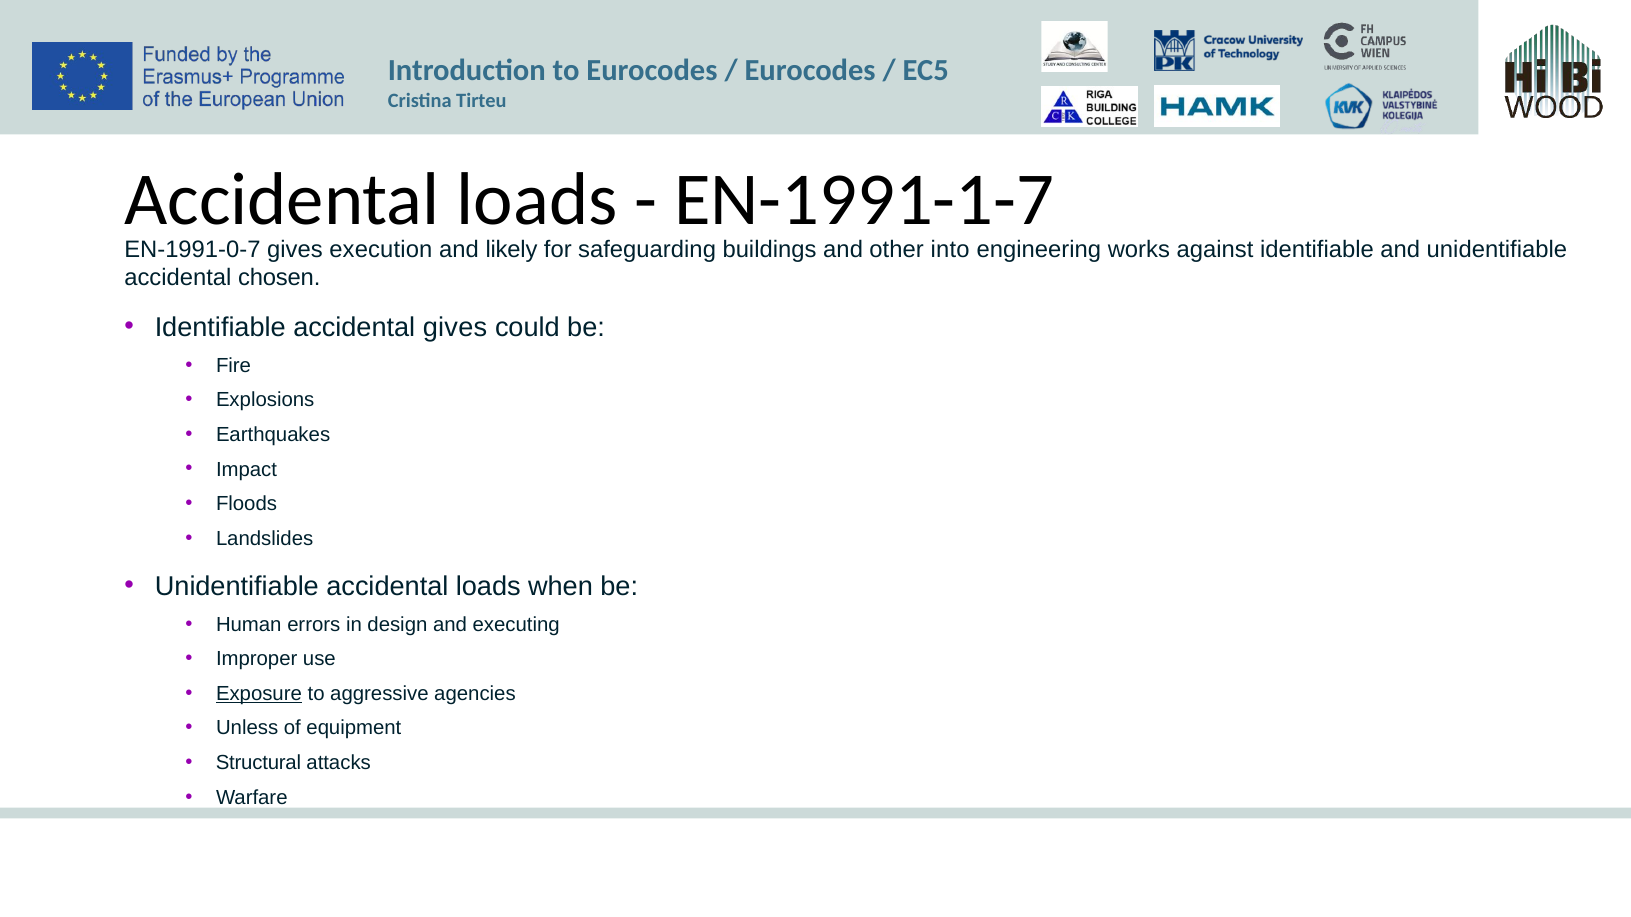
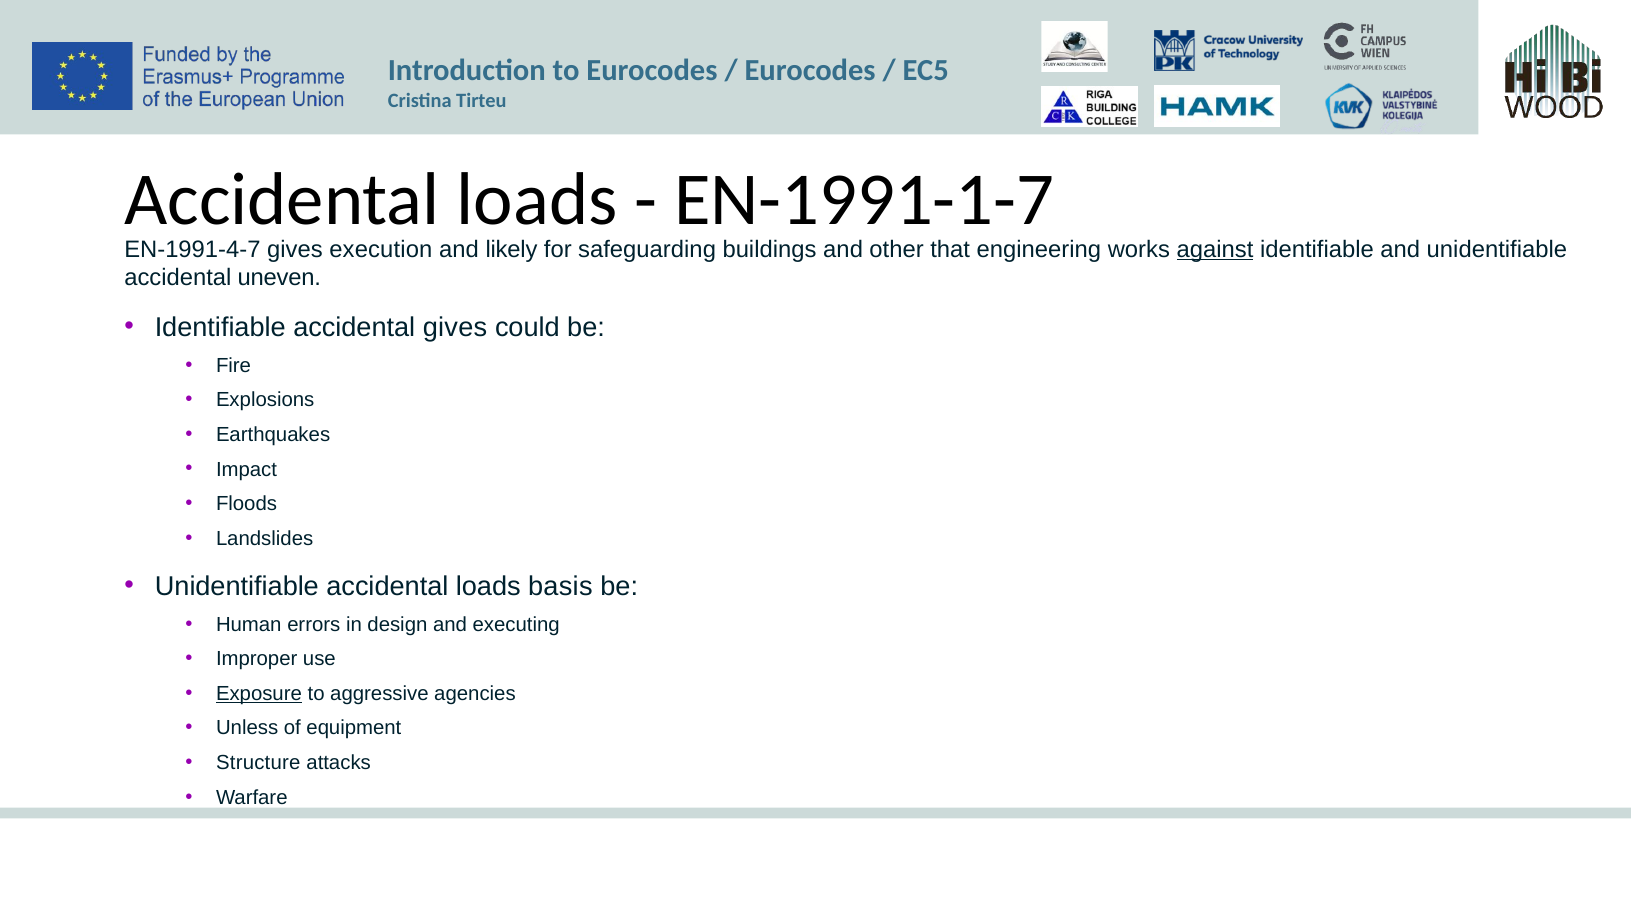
EN-1991-0-7: EN-1991-0-7 -> EN-1991-4-7 (192, 249)
into: into -> that (950, 249)
against underline: none -> present (1215, 249)
chosen: chosen -> uneven (279, 278)
when: when -> basis (560, 587)
Structural: Structural -> Structure (258, 763)
